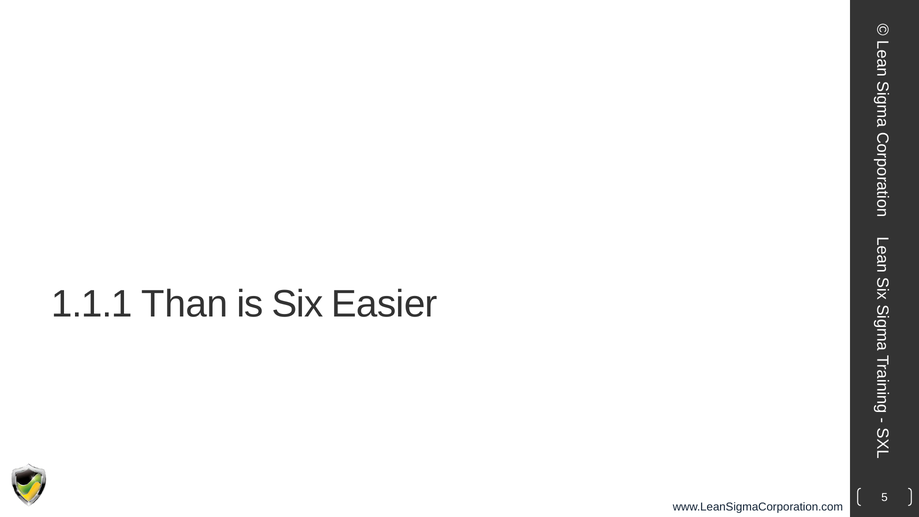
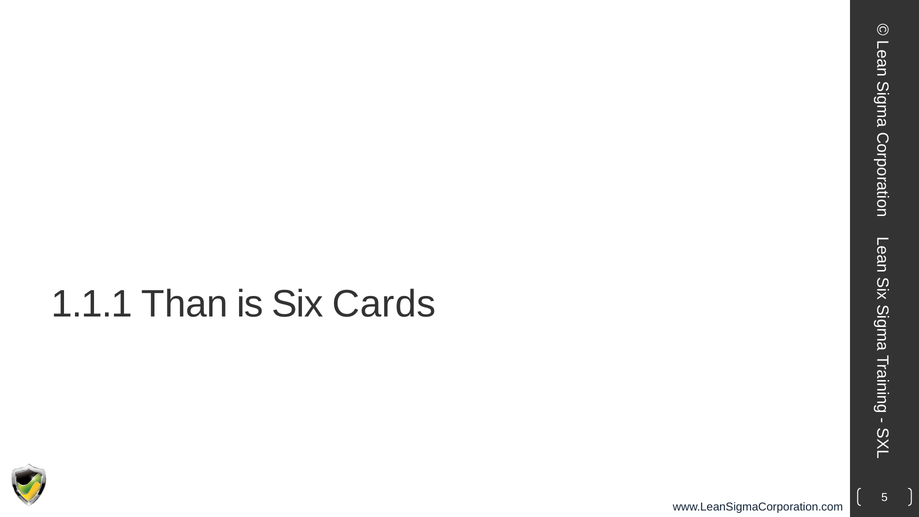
Easier: Easier -> Cards (384, 304)
